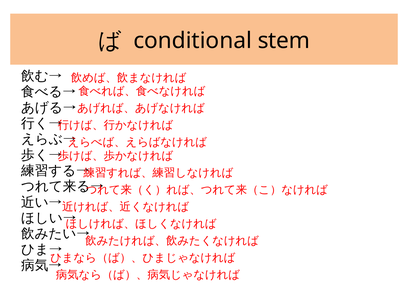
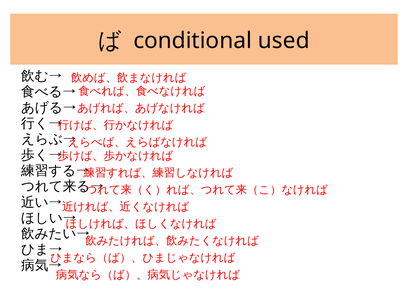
stem: stem -> used (284, 41)
